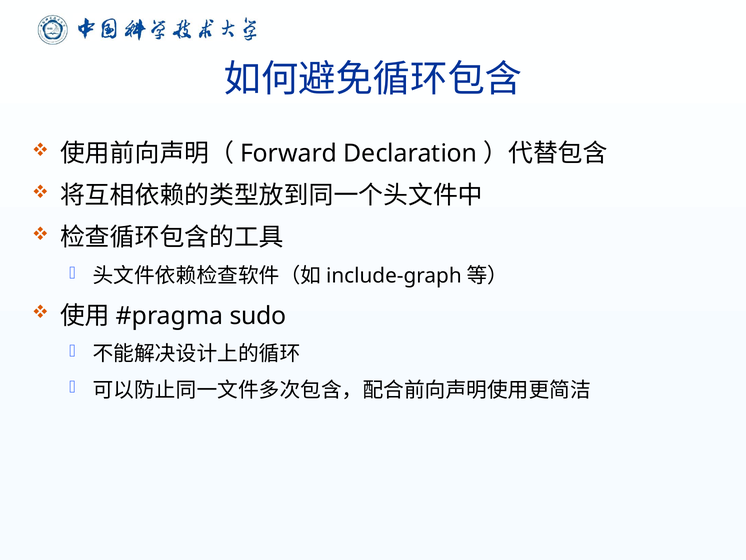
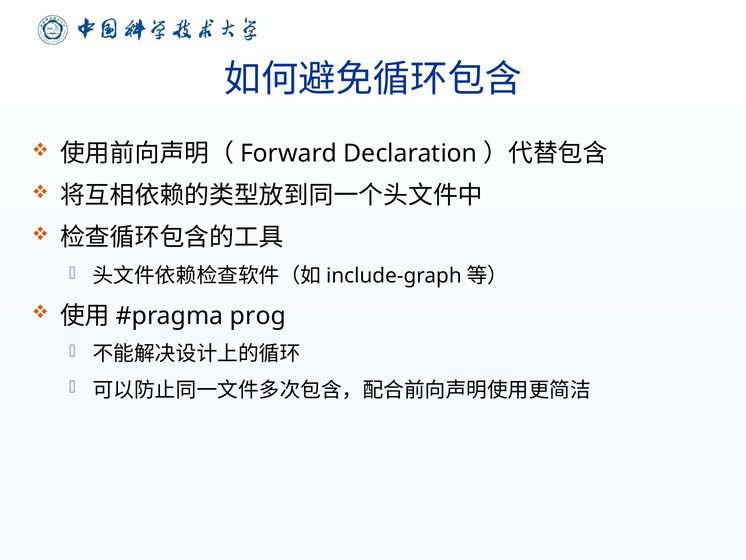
sudo: sudo -> prog (258, 316)
